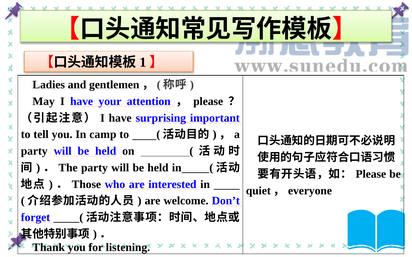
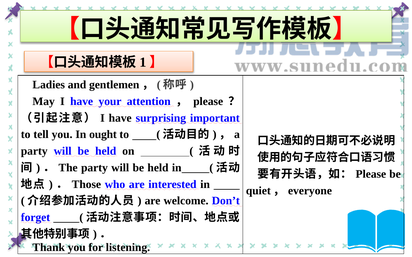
camp: camp -> ought (103, 135)
